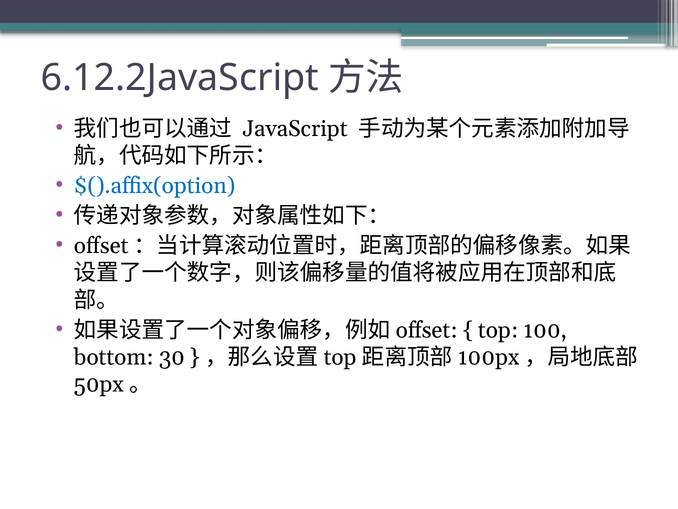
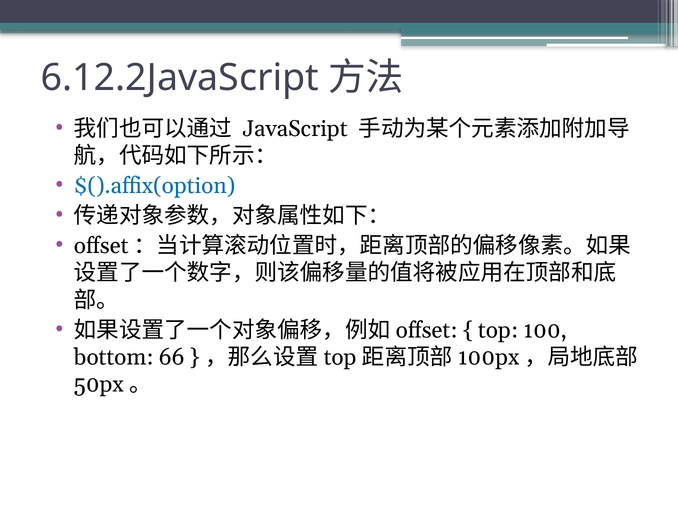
30: 30 -> 66 (172, 357)
